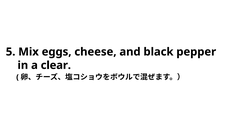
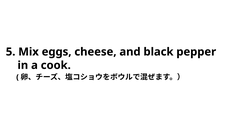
clear: clear -> cook (56, 66)
